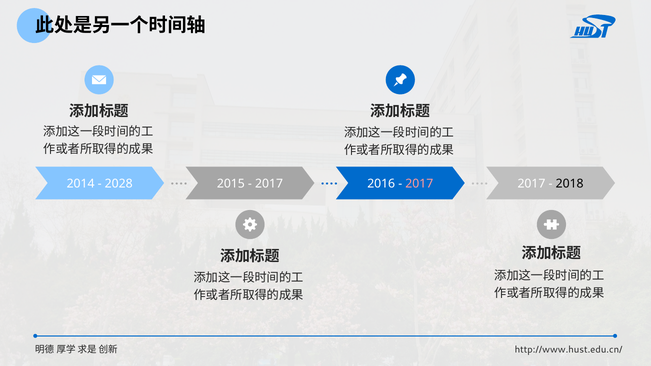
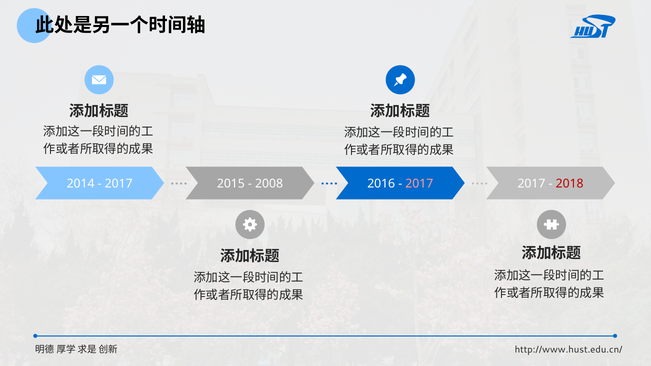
2028: 2028 -> 2017 (119, 184)
2017: 2017 -> 2008 (269, 184)
2018 colour: black -> red (570, 184)
